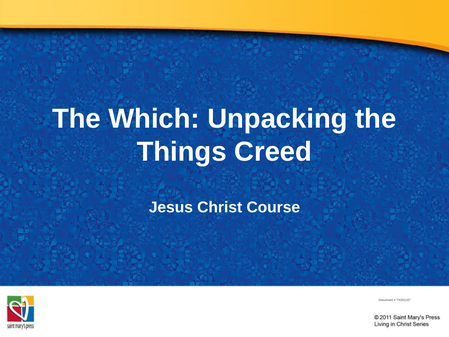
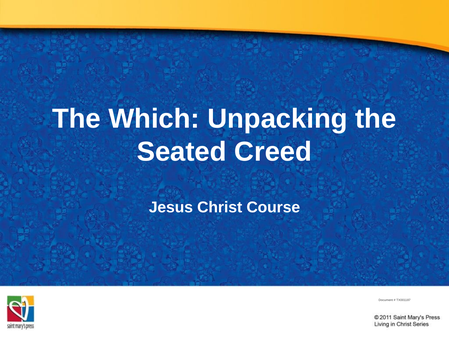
Things: Things -> Seated (182, 152)
